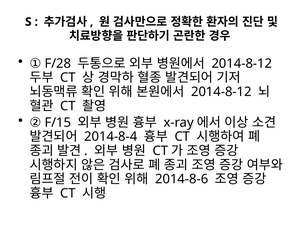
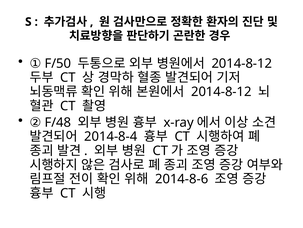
F/28: F/28 -> F/50 (58, 63)
F/15: F/15 -> F/48 (58, 122)
